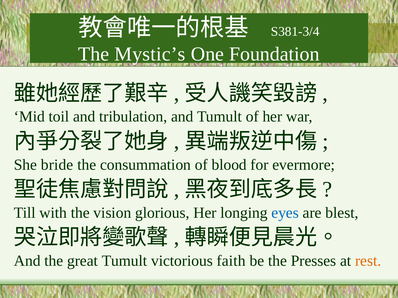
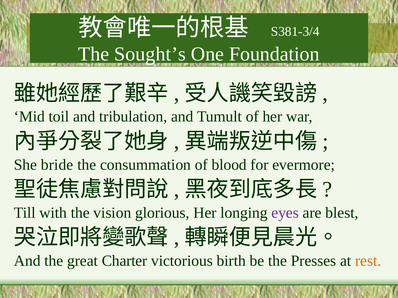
Mystic’s: Mystic’s -> Sought’s (150, 54)
eyes colour: blue -> purple (285, 213)
great Tumult: Tumult -> Charter (125, 261)
faith: faith -> birth (231, 261)
